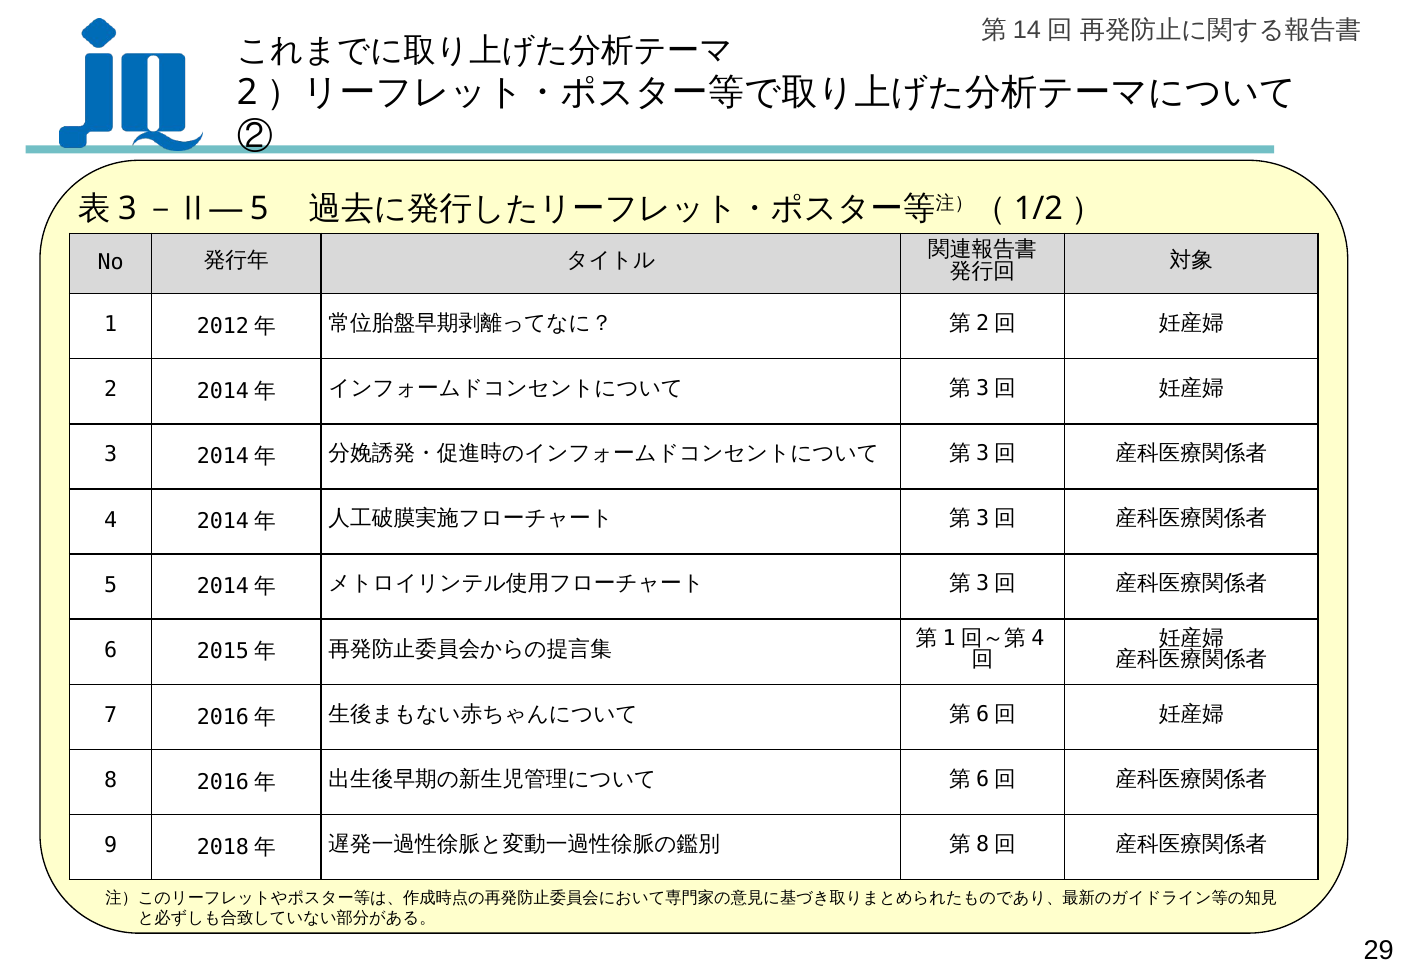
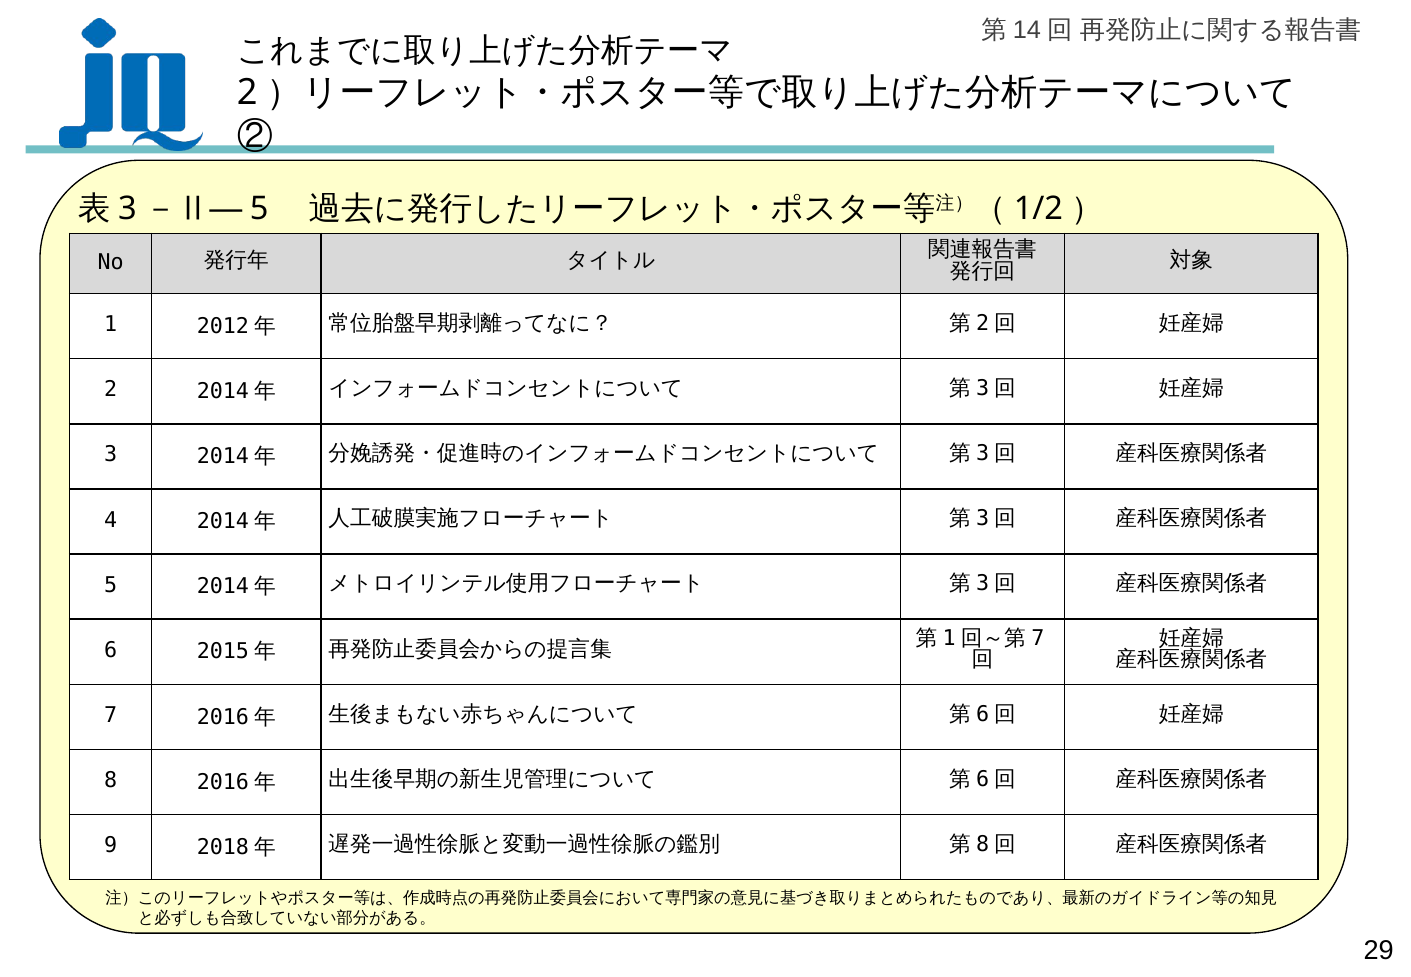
4: 4 -> 7 (1038, 638)
